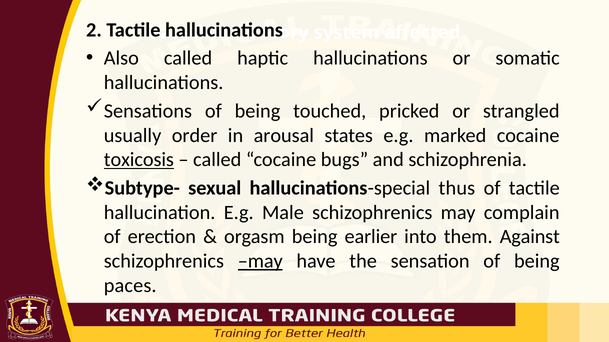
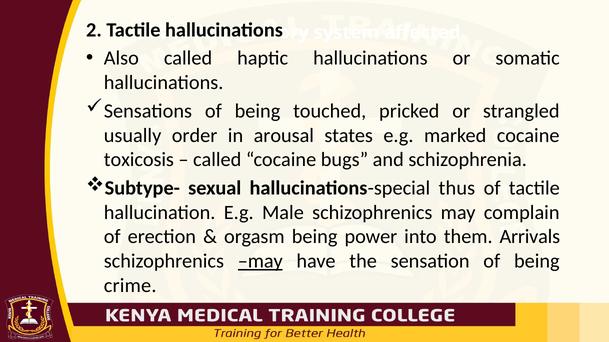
toxicosis underline: present -> none (139, 160)
earlier: earlier -> power (371, 237)
Against: Against -> Arrivals (530, 237)
paces: paces -> crime (130, 286)
